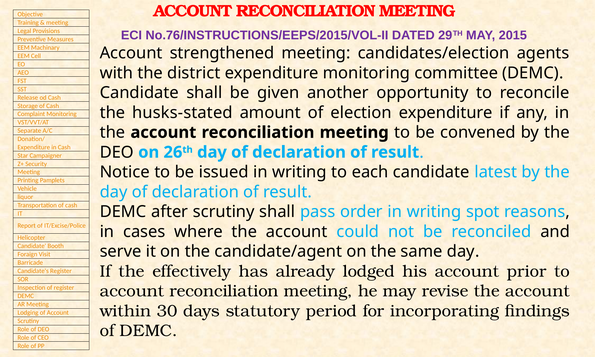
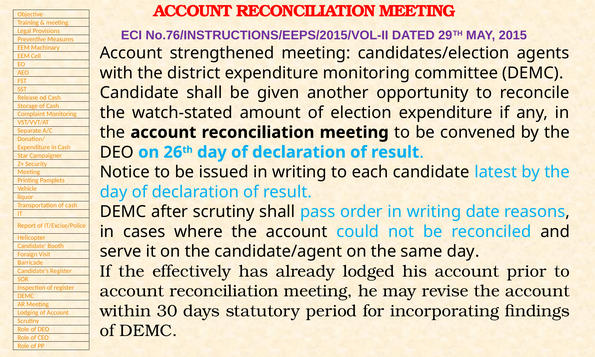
husks-stated: husks-stated -> watch-stated (182, 113)
spot: spot -> date (483, 212)
